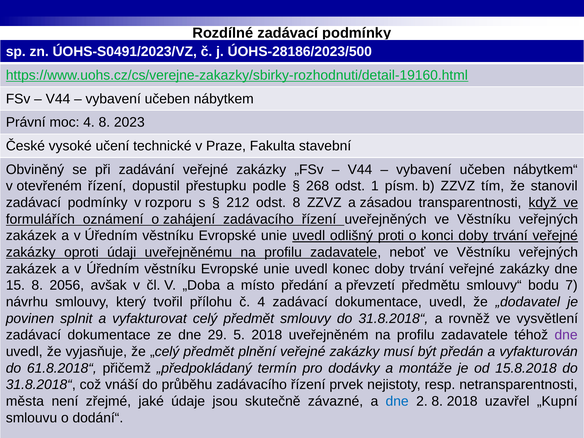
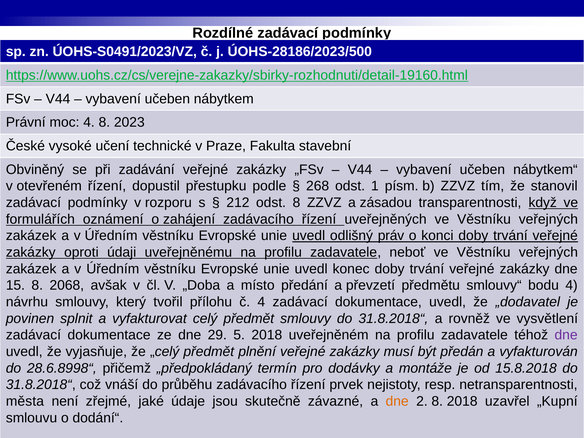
proti: proti -> práv (391, 236)
2056: 2056 -> 2068 (67, 285)
bodu 7: 7 -> 4 (571, 285)
61.8.2018“: 61.8.2018“ -> 28.6.8998“ (62, 368)
dne colour: blue -> orange (397, 401)
